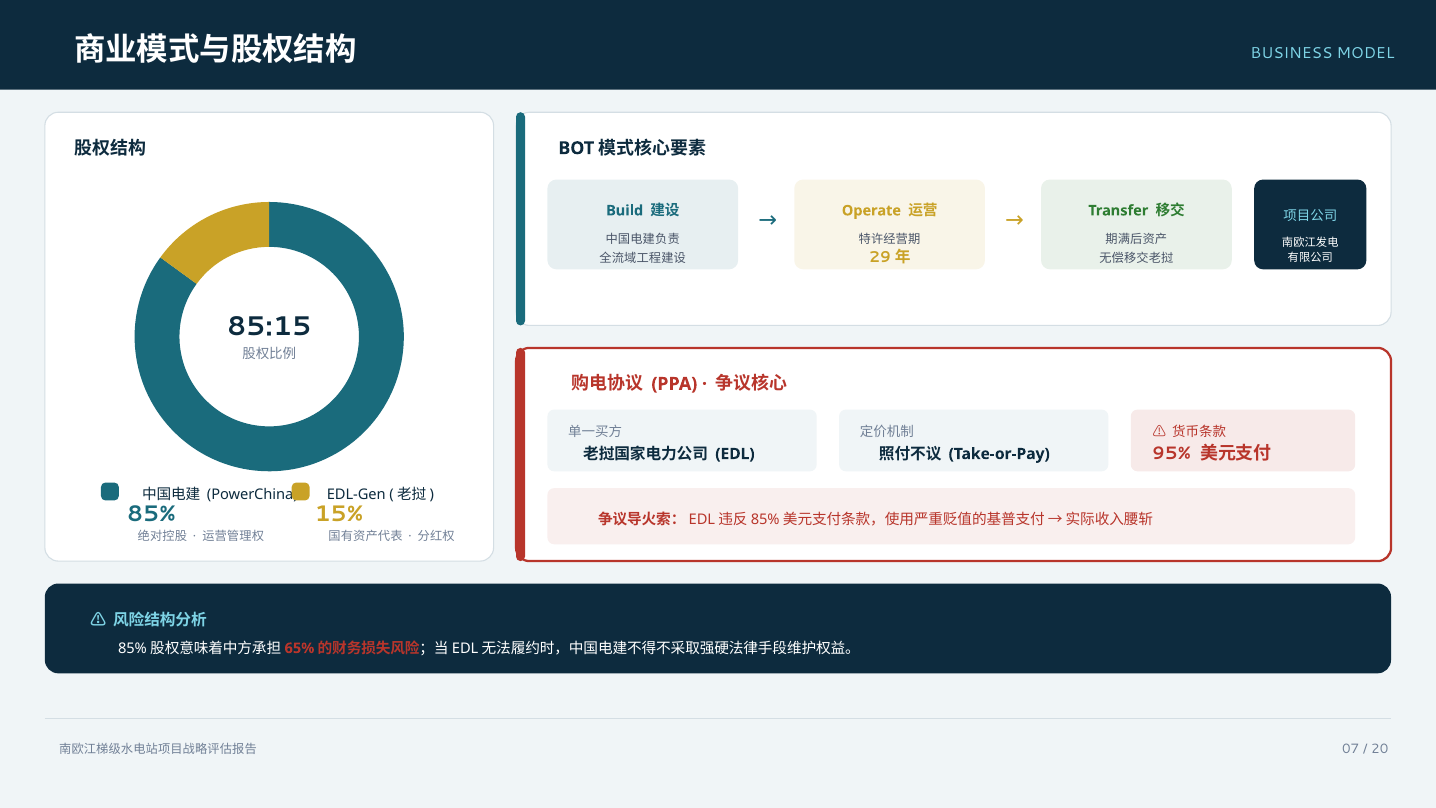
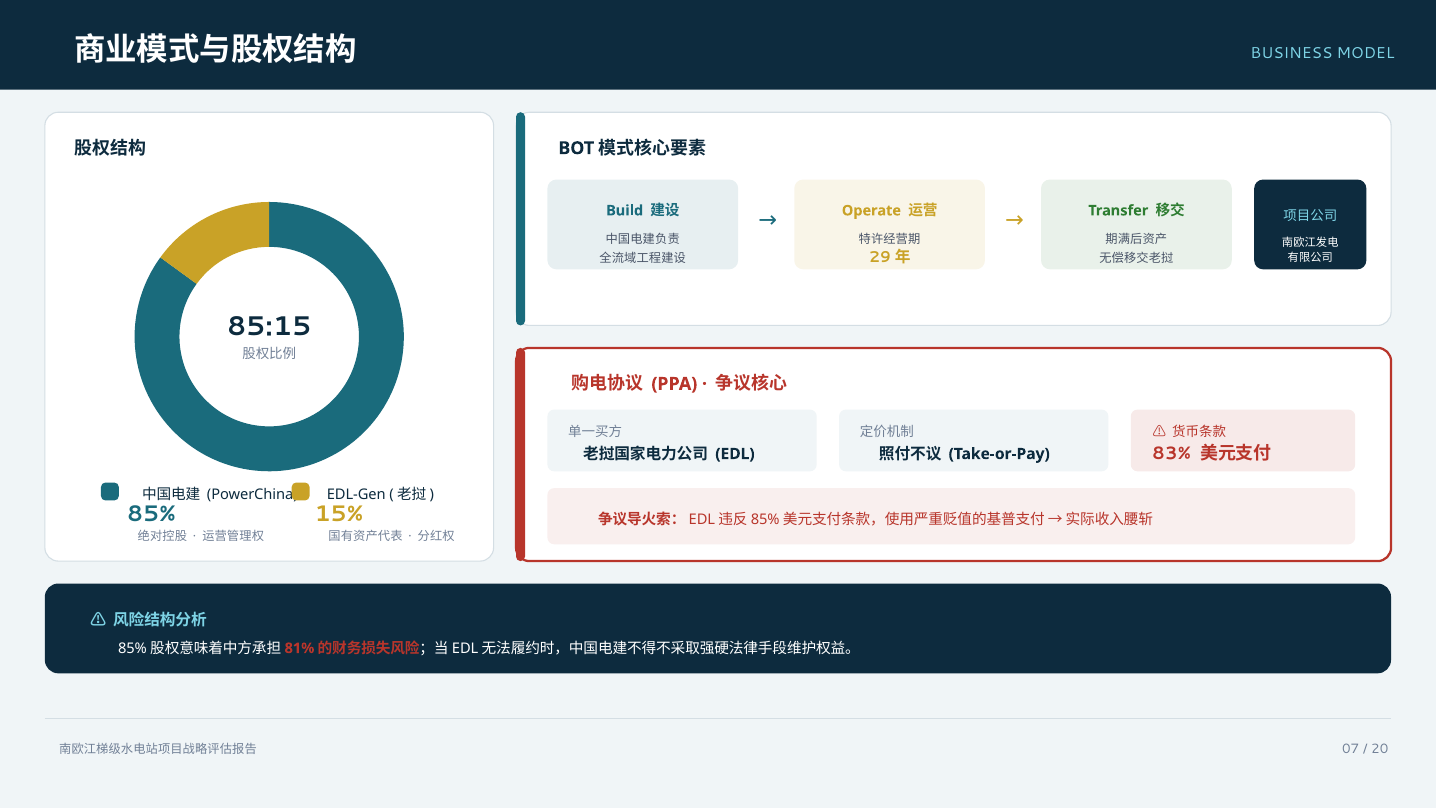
95%: 95% -> 83% (1172, 453)
65%: 65% -> 81% (299, 648)
